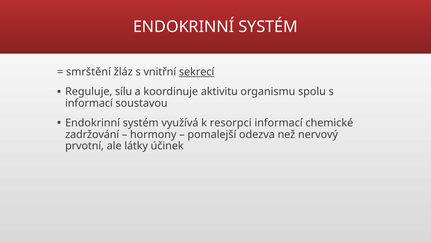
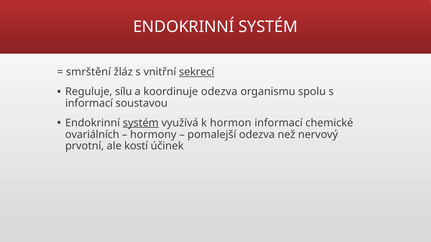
koordinuje aktivitu: aktivitu -> odezva (219, 92)
systém underline: none -> present (141, 123)
resorpci: resorpci -> hormon (231, 123)
zadržování: zadržování -> ovariálních (92, 135)
látky: látky -> kostí (136, 146)
